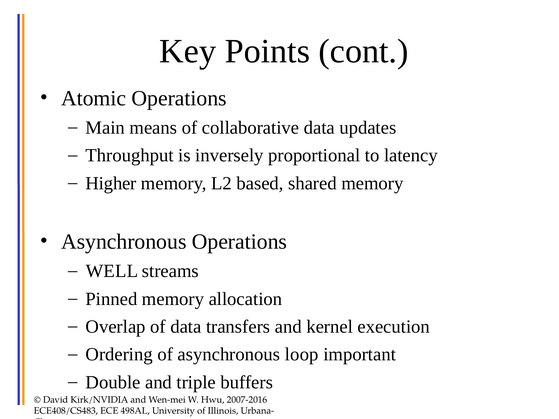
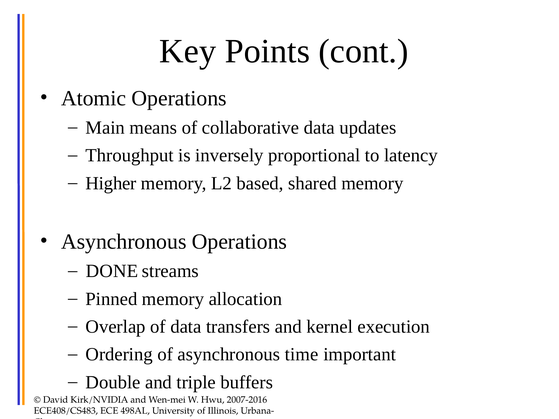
WELL: WELL -> DONE (112, 271)
loop: loop -> time (302, 355)
